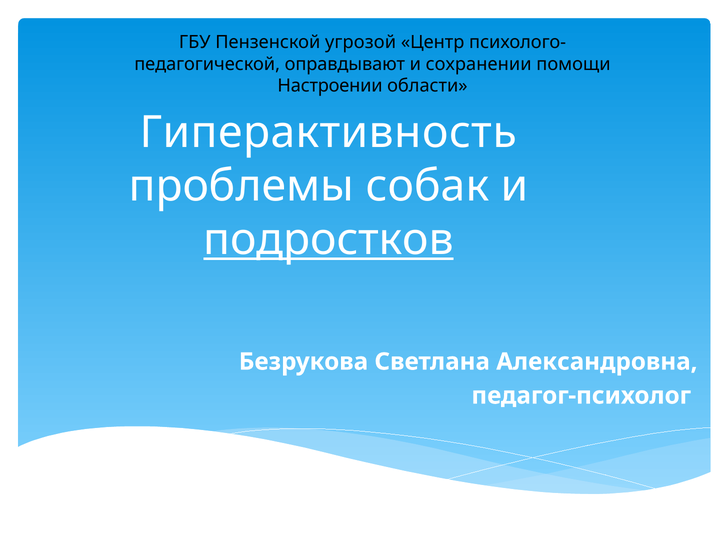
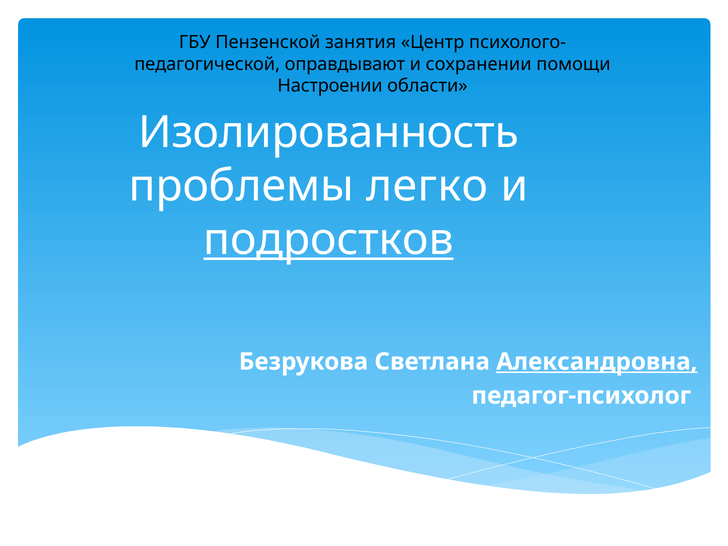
угрозой: угрозой -> занятия (361, 42)
Гиперактивность: Гиперактивность -> Изолированность (329, 133)
собак: собак -> легко (427, 186)
Александровна underline: none -> present (597, 362)
